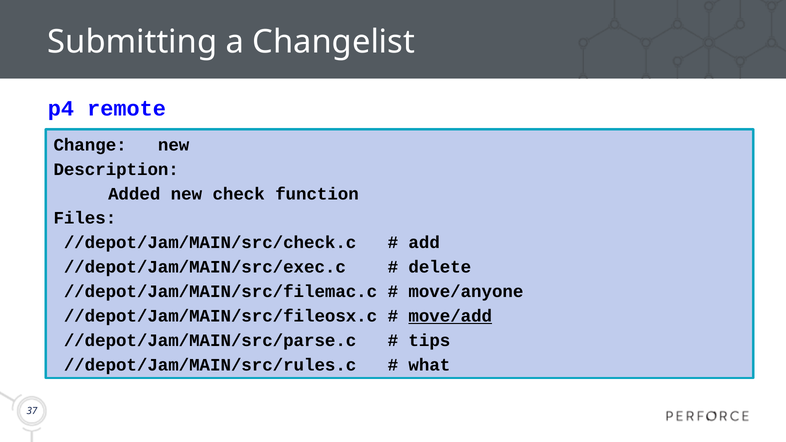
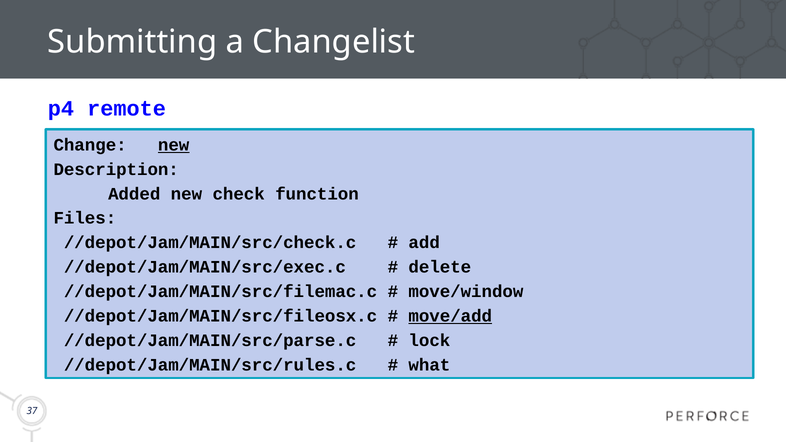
new underline: none -> present (174, 145)
move/anyone: move/anyone -> move/window (466, 292)
tips: tips -> lock (429, 340)
